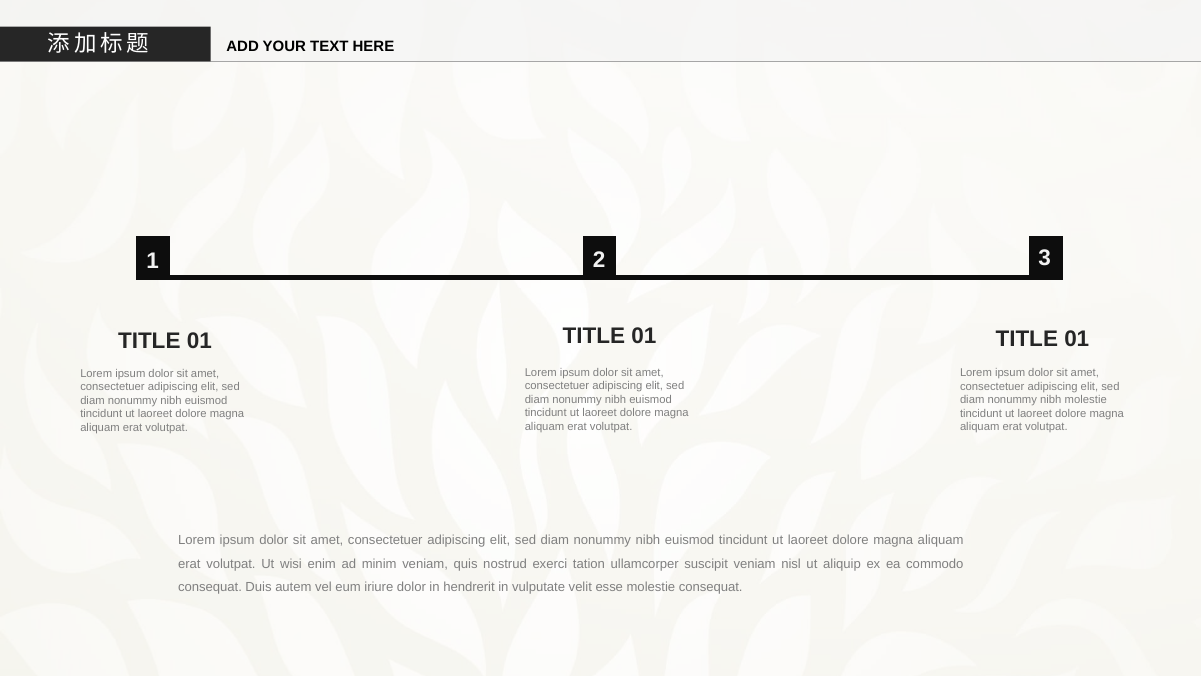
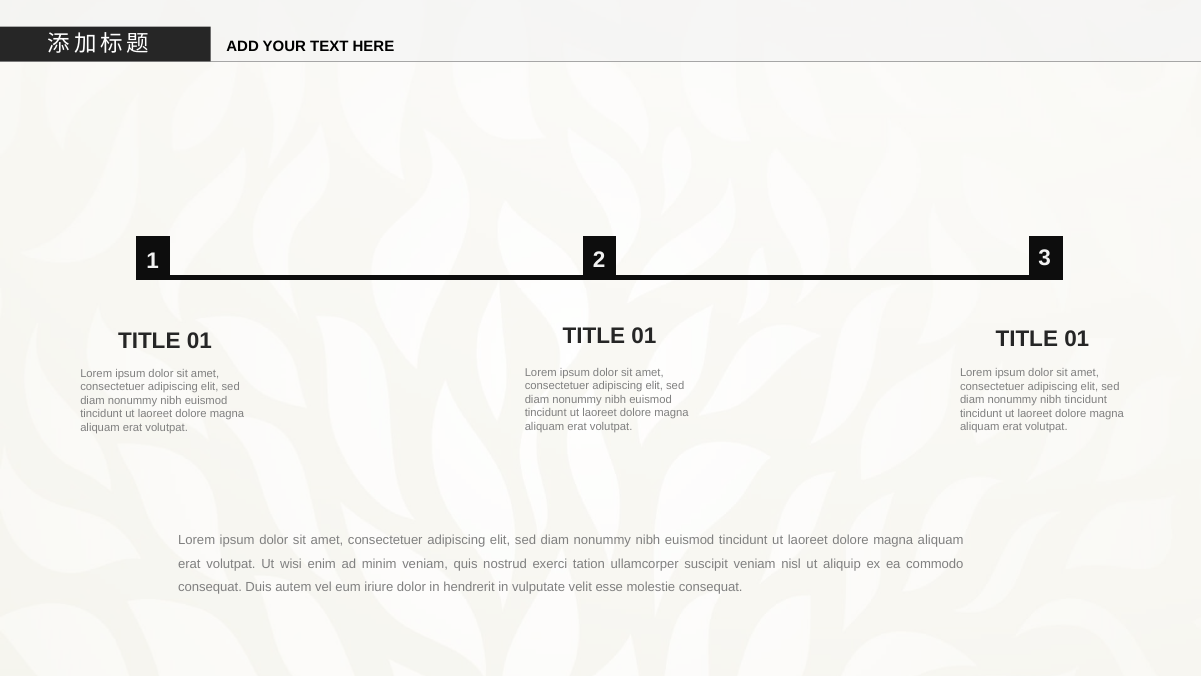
nibh molestie: molestie -> tincidunt (1086, 400)
